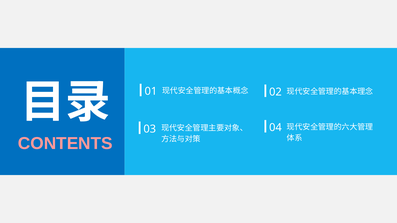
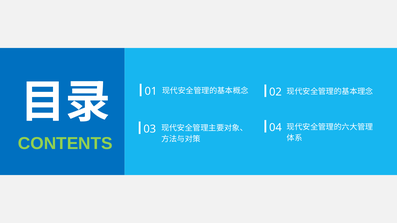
CONTENTS colour: pink -> light green (65, 144)
